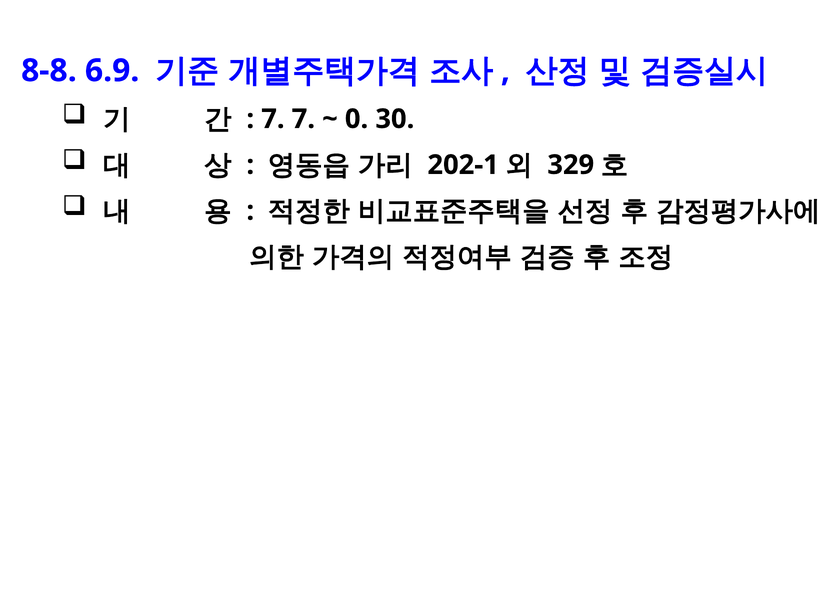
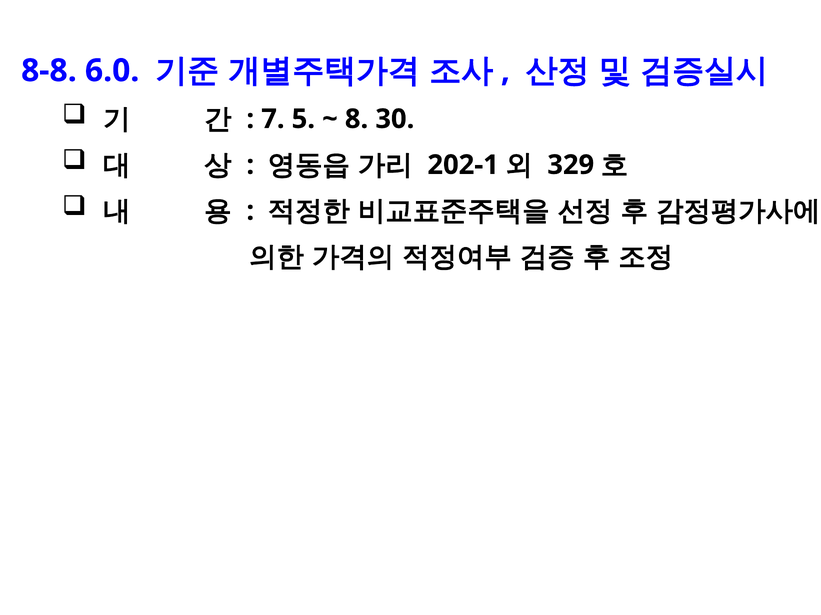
6.9: 6.9 -> 6.0 (112, 71)
7 7: 7 -> 5 (303, 119)
0: 0 -> 8 (357, 119)
